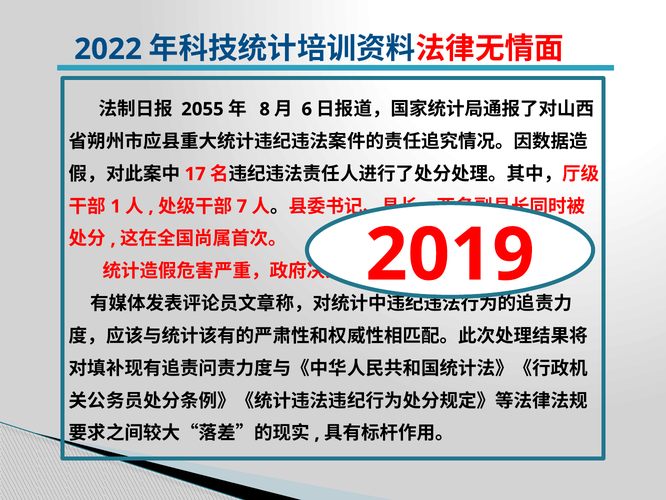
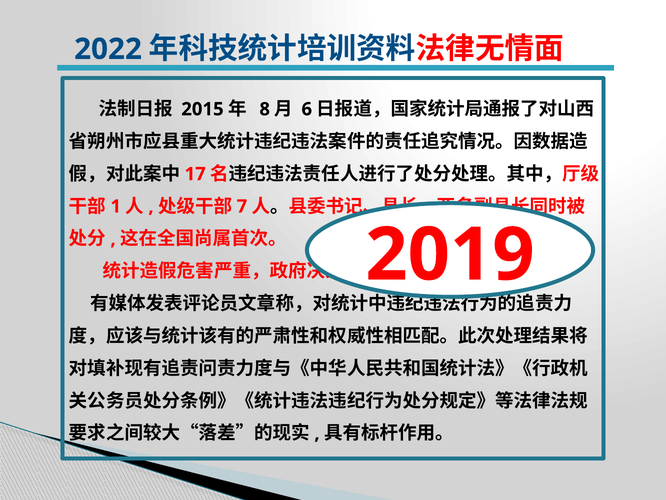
2055: 2055 -> 2015 (202, 109)
